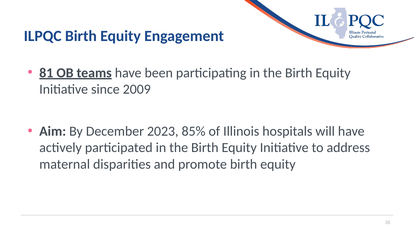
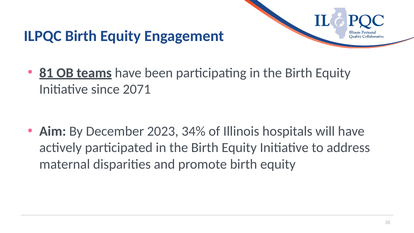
2009: 2009 -> 2071 (137, 89)
85%: 85% -> 34% (194, 131)
